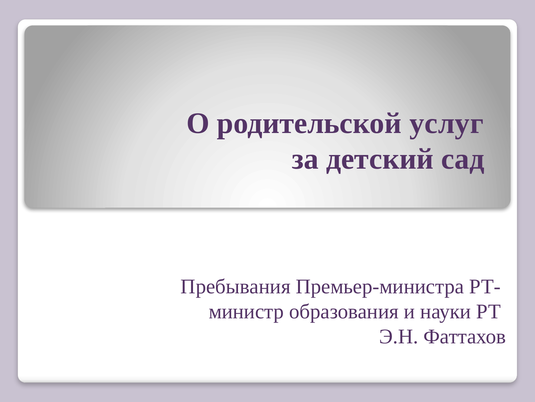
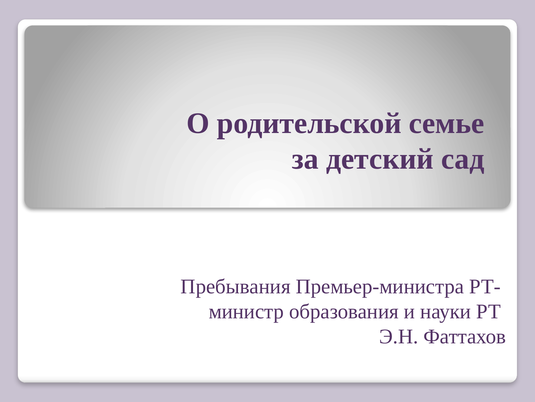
услуг: услуг -> семье (447, 123)
